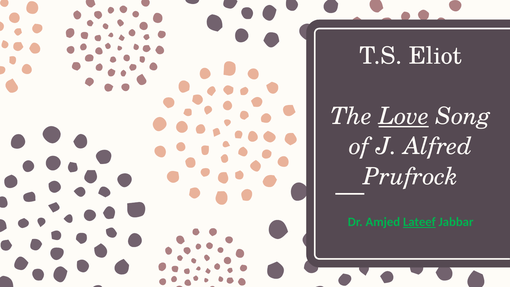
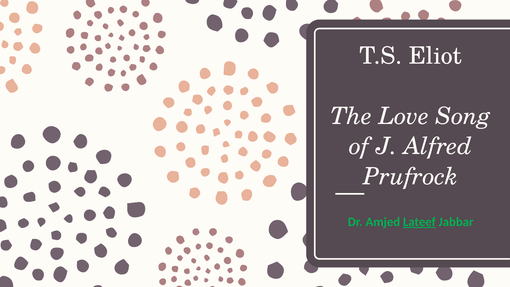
Love underline: present -> none (404, 116)
